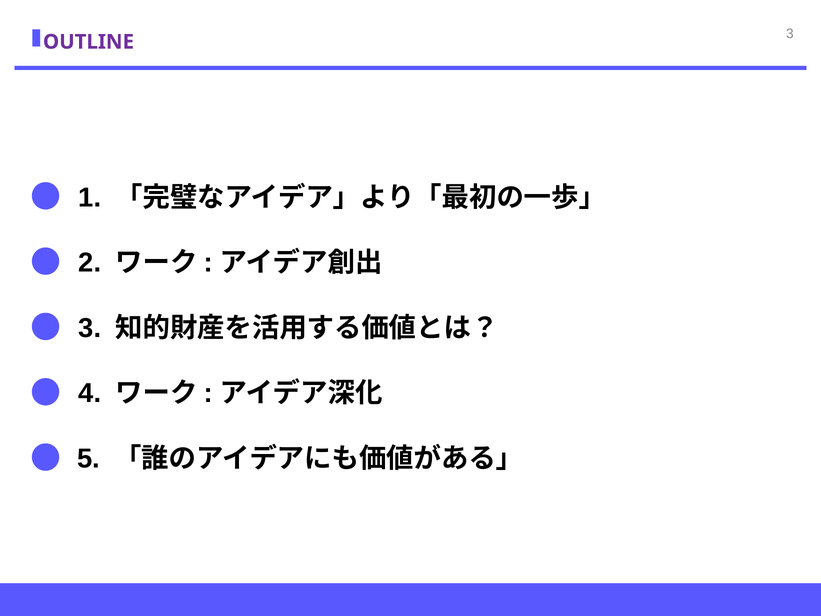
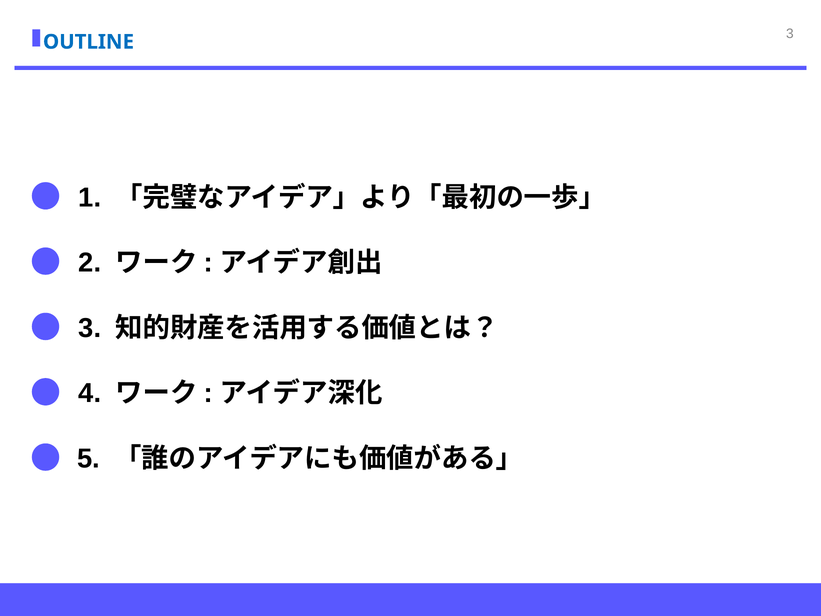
OUTLINE colour: purple -> blue (89, 42)
